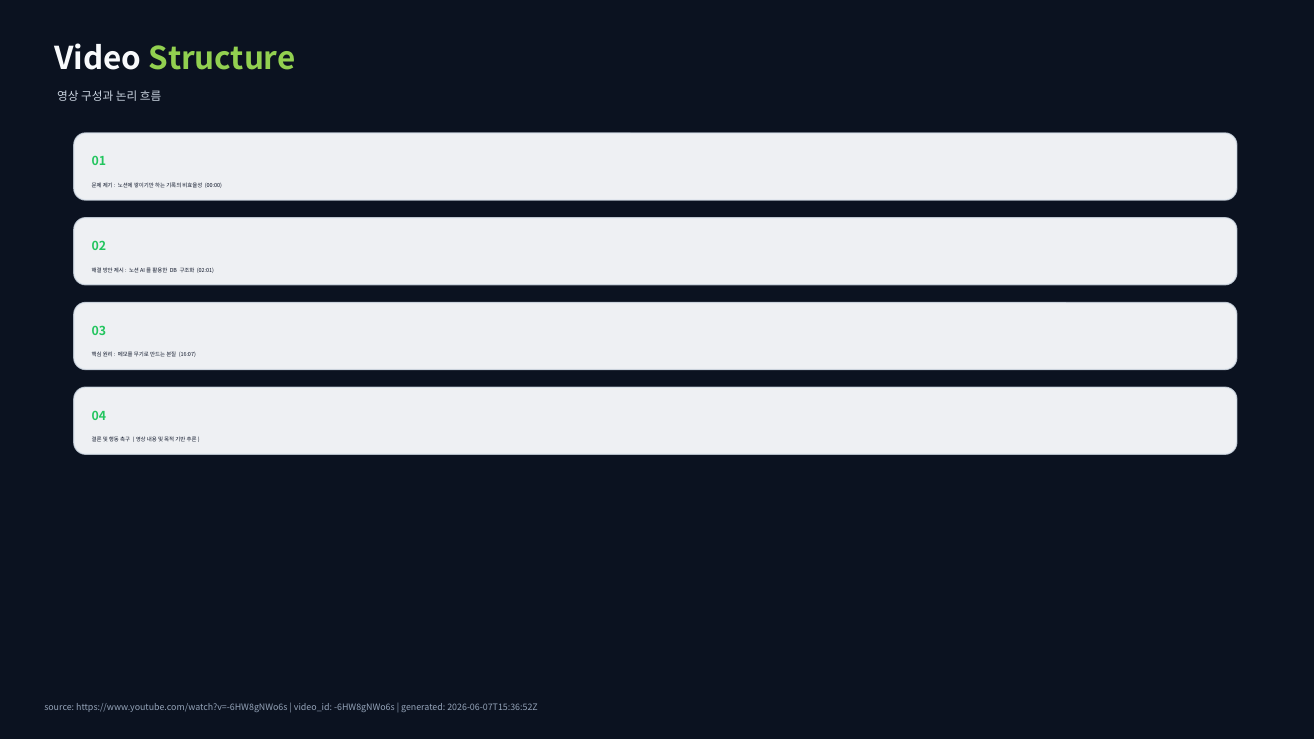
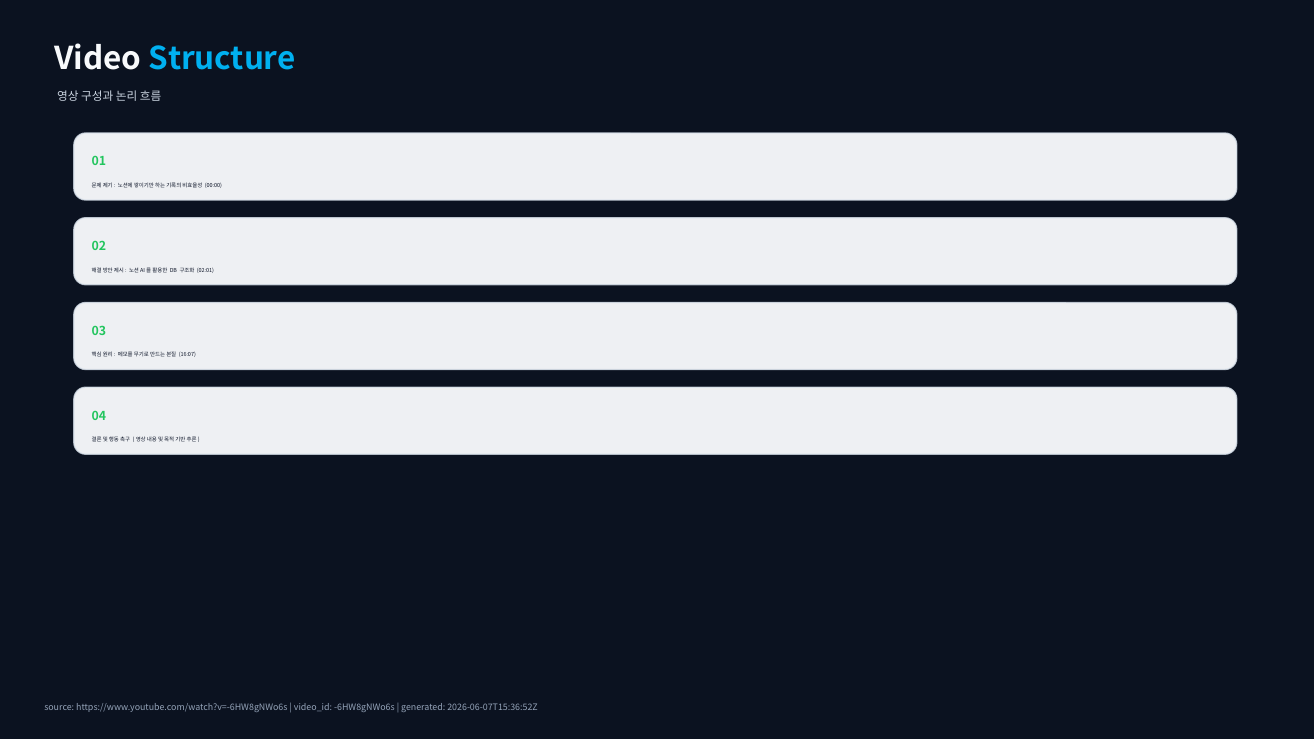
Structure colour: light green -> light blue (222, 59)
